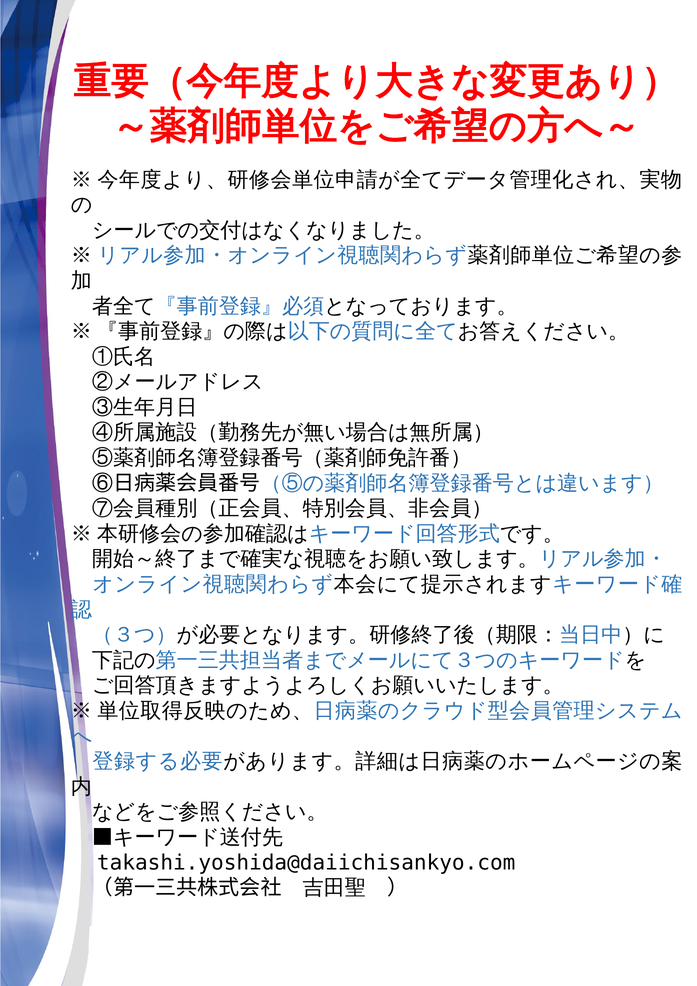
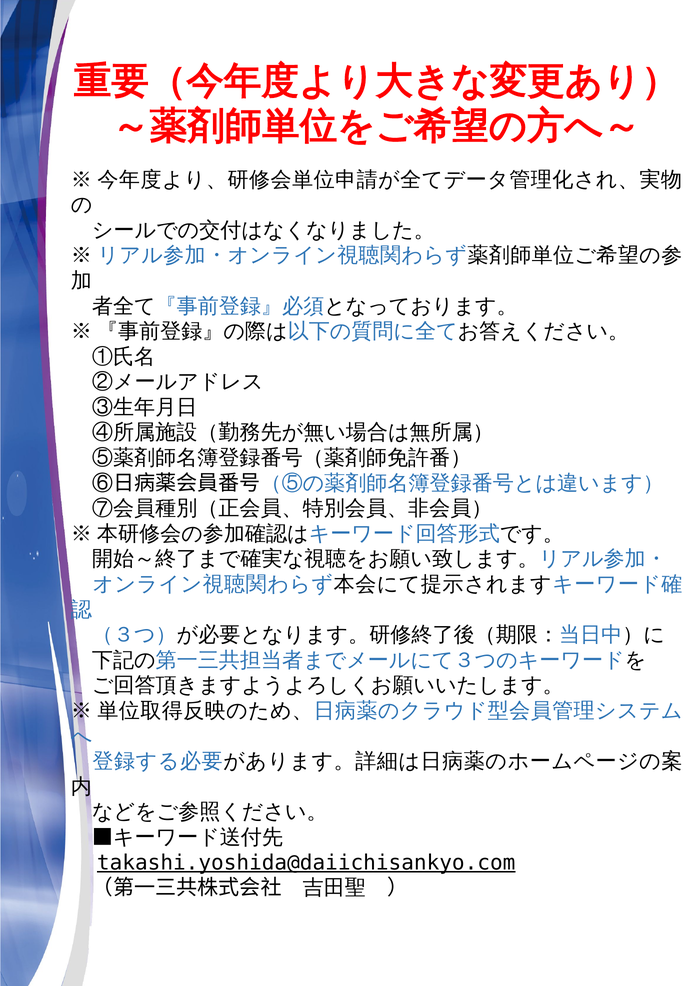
takashi.yoshida@daiichisankyo.com underline: none -> present (306, 862)
